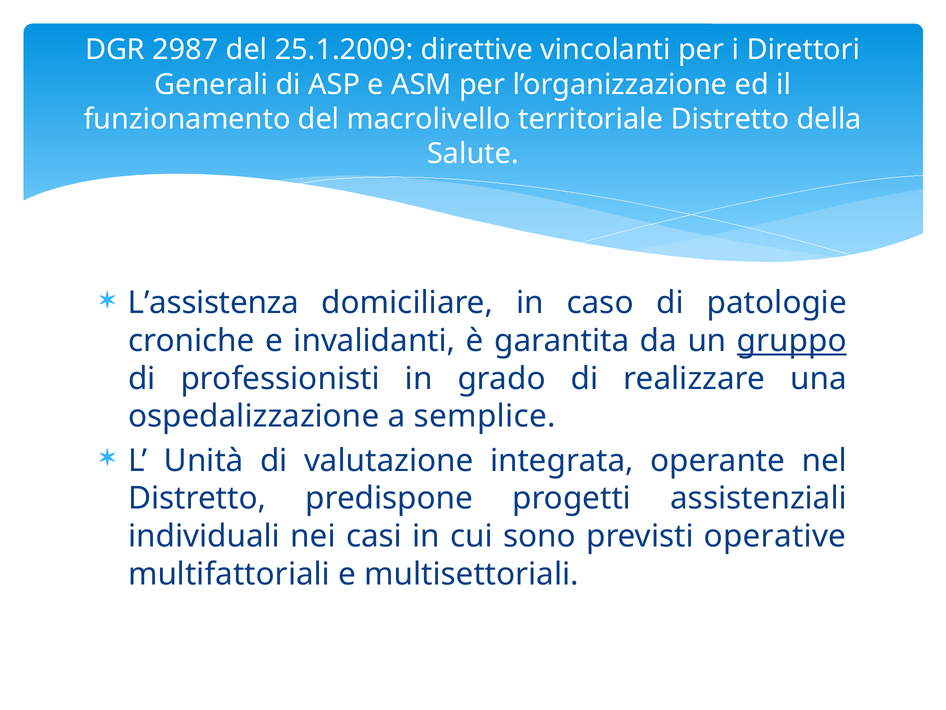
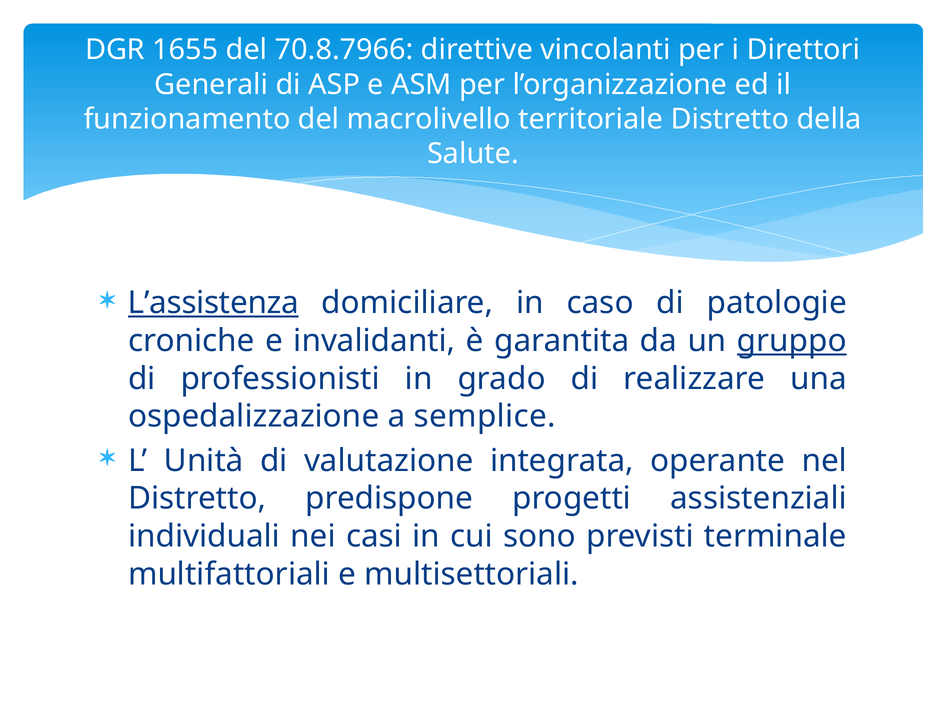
2987: 2987 -> 1655 (186, 50)
25.1.2009: 25.1.2009 -> 70.8.7966 (344, 50)
L’assistenza underline: none -> present (213, 303)
operative: operative -> terminale (775, 536)
